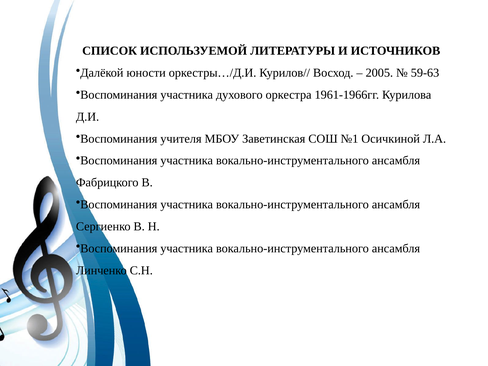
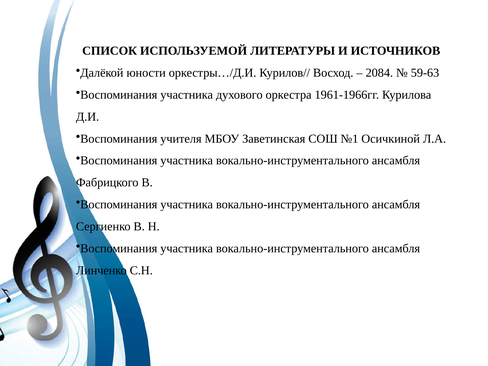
2005: 2005 -> 2084 (379, 73)
